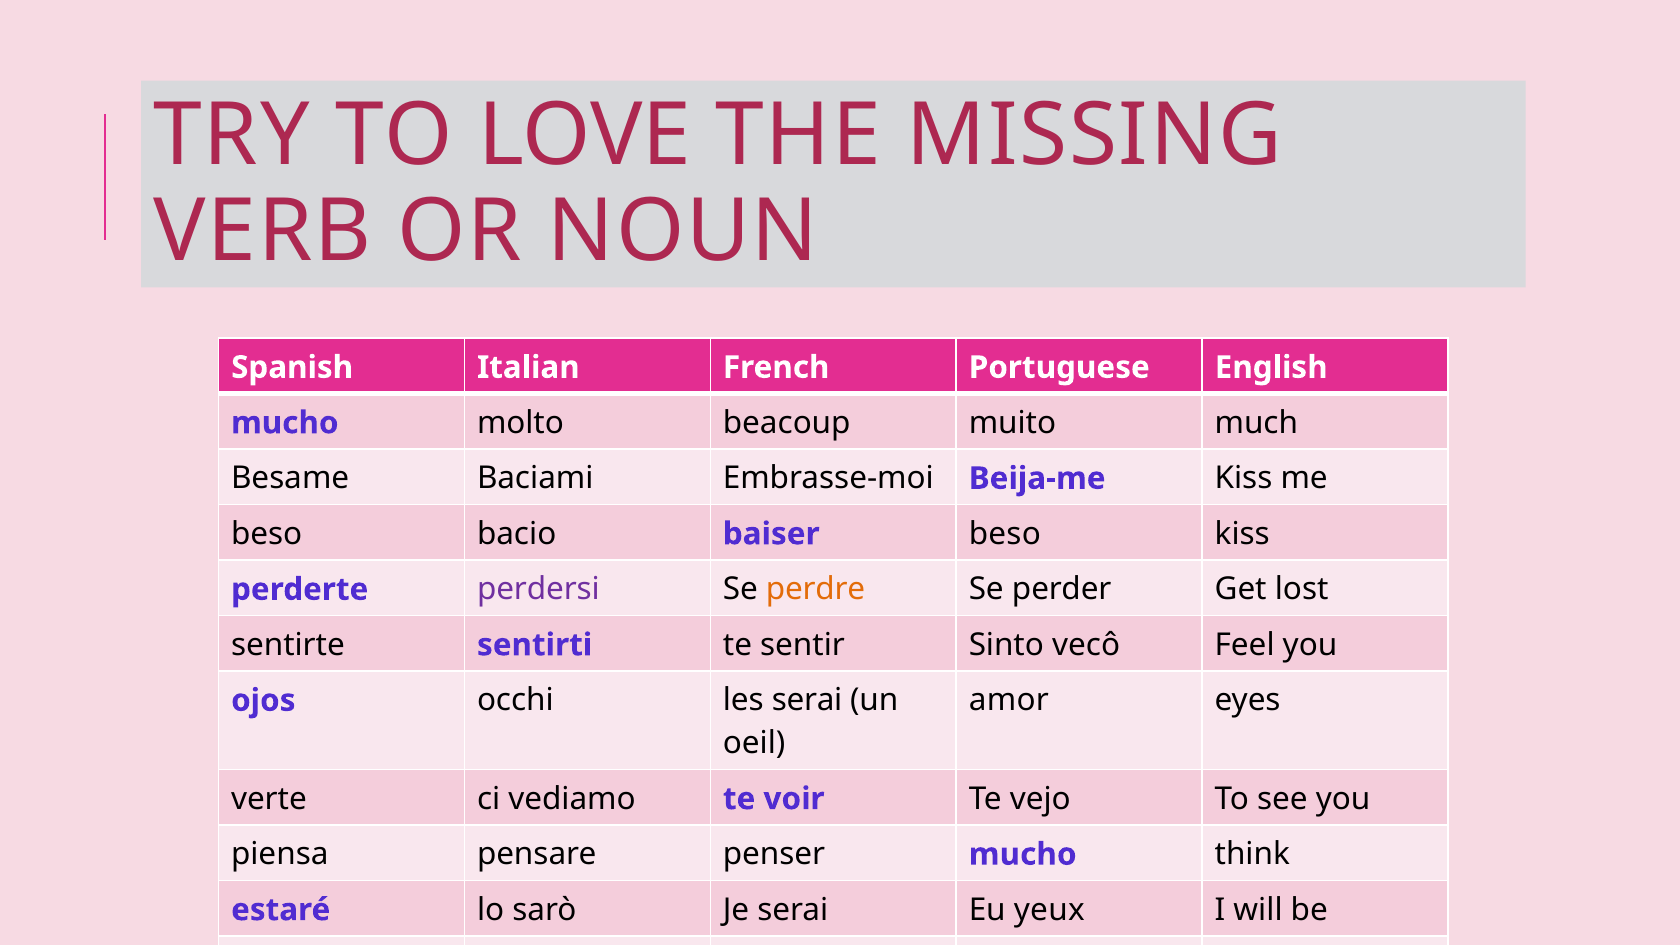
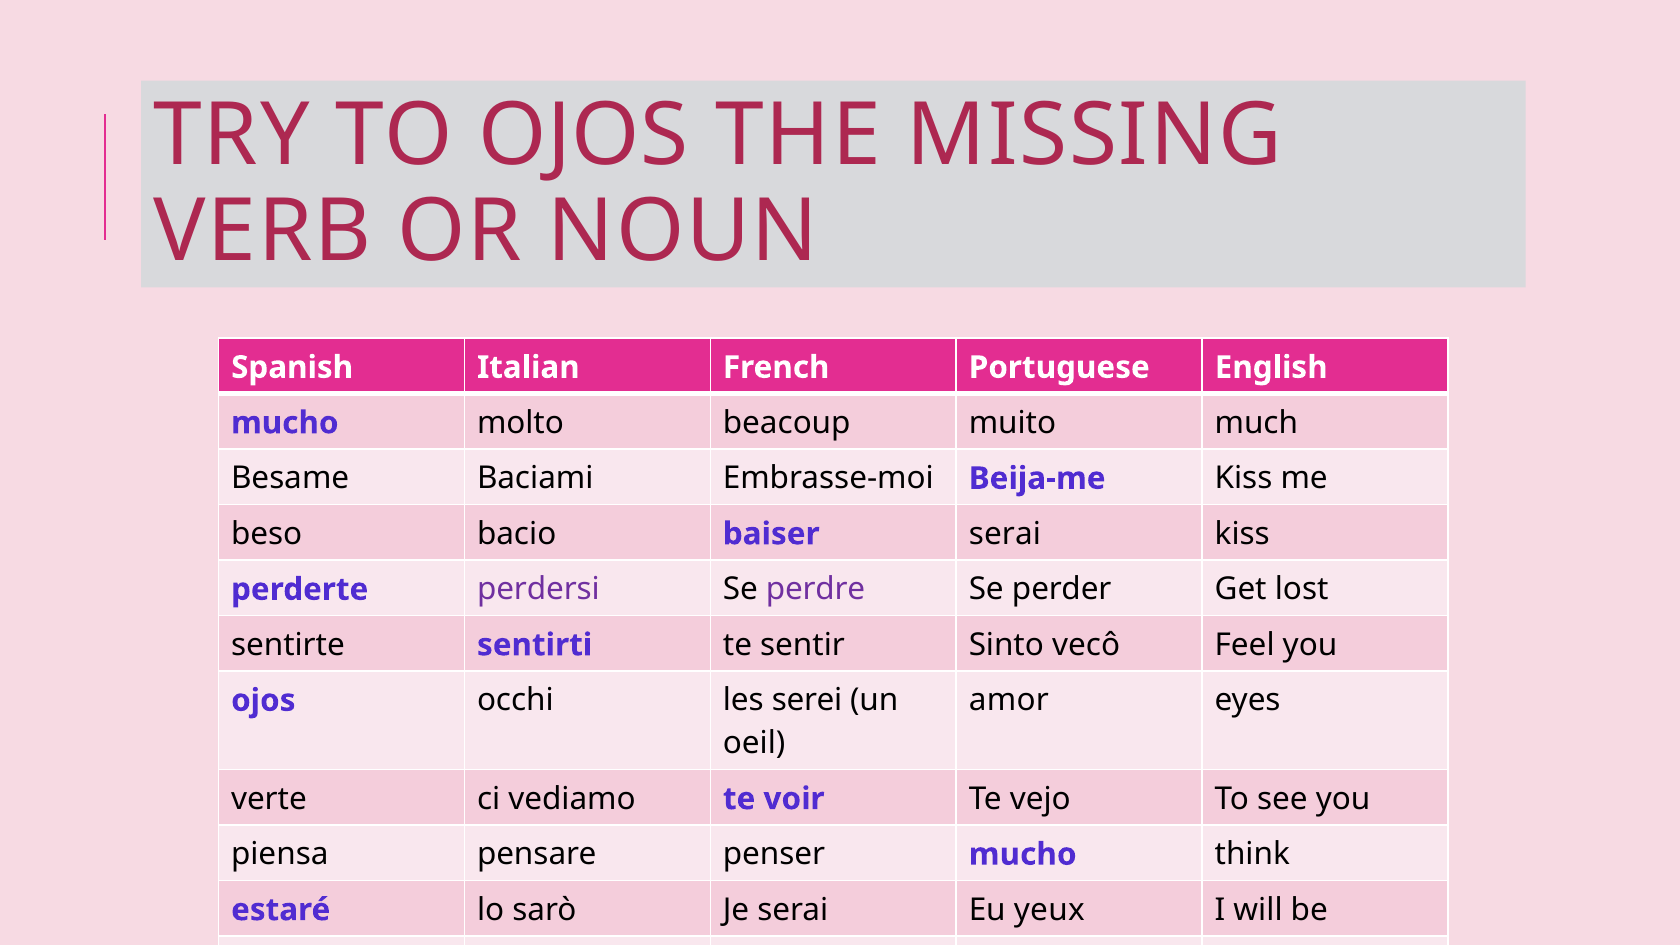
TO LOVE: LOVE -> OJOS (584, 136)
baiser beso: beso -> serai (1005, 534)
perdre colour: orange -> purple (816, 589)
les serai: serai -> serei (807, 700)
